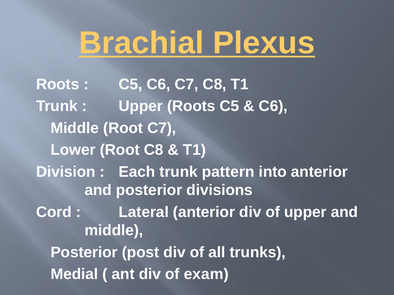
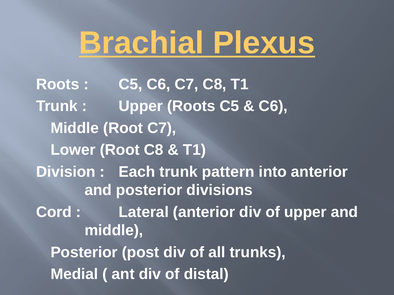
exam: exam -> distal (206, 275)
